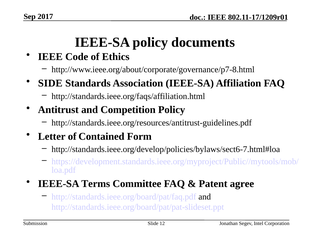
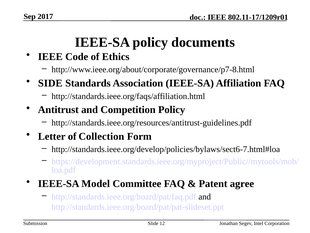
Contained: Contained -> Collection (101, 136)
Terms: Terms -> Model (96, 183)
